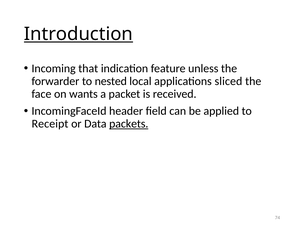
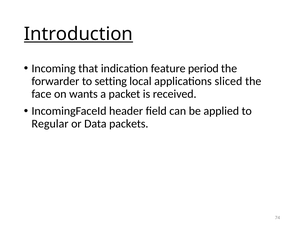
unless: unless -> period (203, 69)
nested: nested -> setting (111, 81)
Receipt: Receipt -> Regular (50, 124)
packets underline: present -> none (129, 124)
